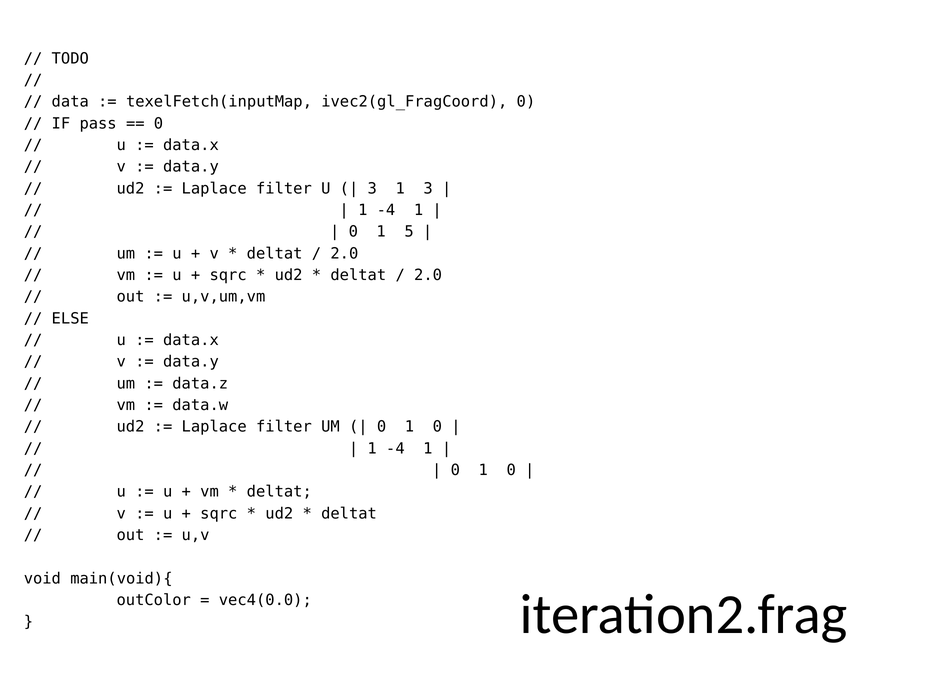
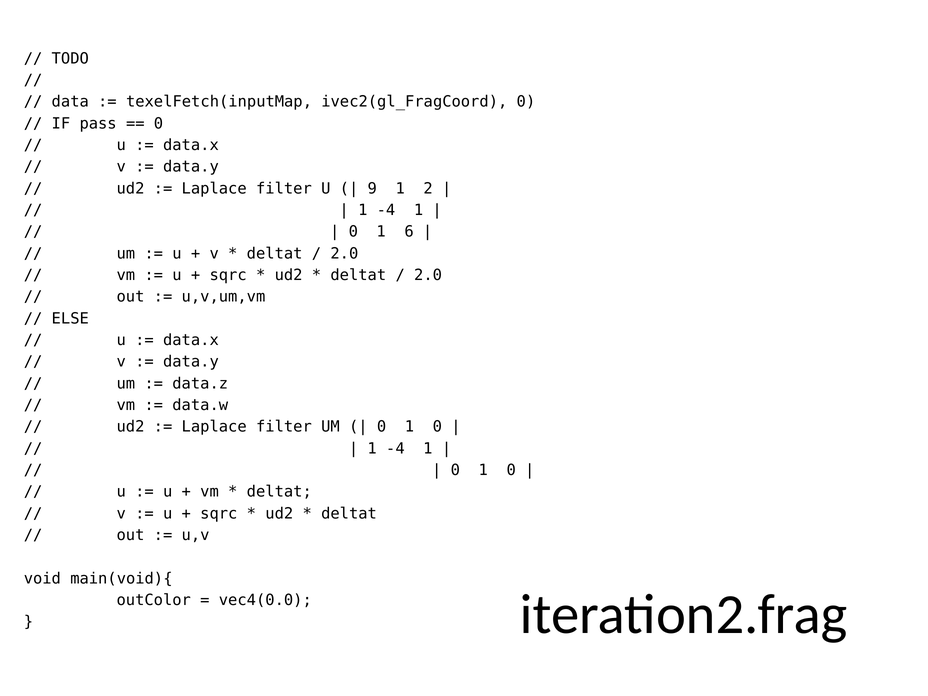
3: 3 -> 9 (372, 189)
1 3: 3 -> 2 (428, 189)
5: 5 -> 6 (409, 232)
